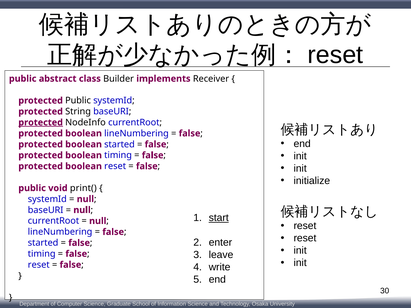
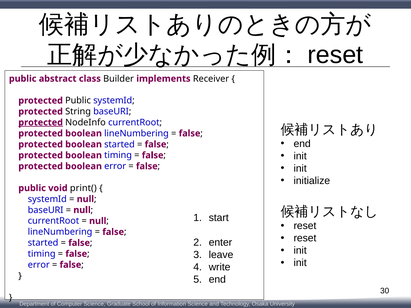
boolean reset: reset -> error (115, 166)
start underline: present -> none (219, 218)
reset: reset -> error (39, 265)
